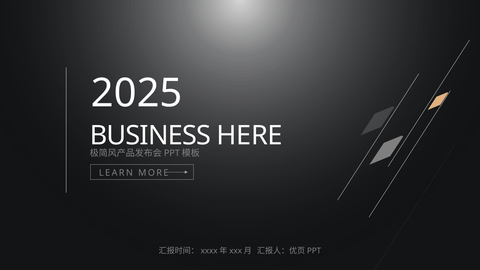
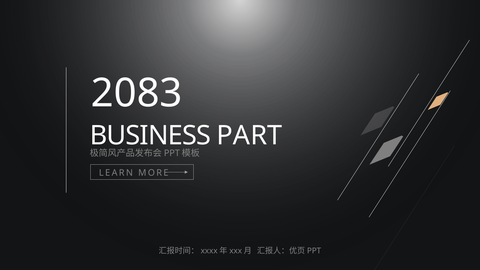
2025: 2025 -> 2083 (137, 93)
HERE: HERE -> PART (249, 136)
